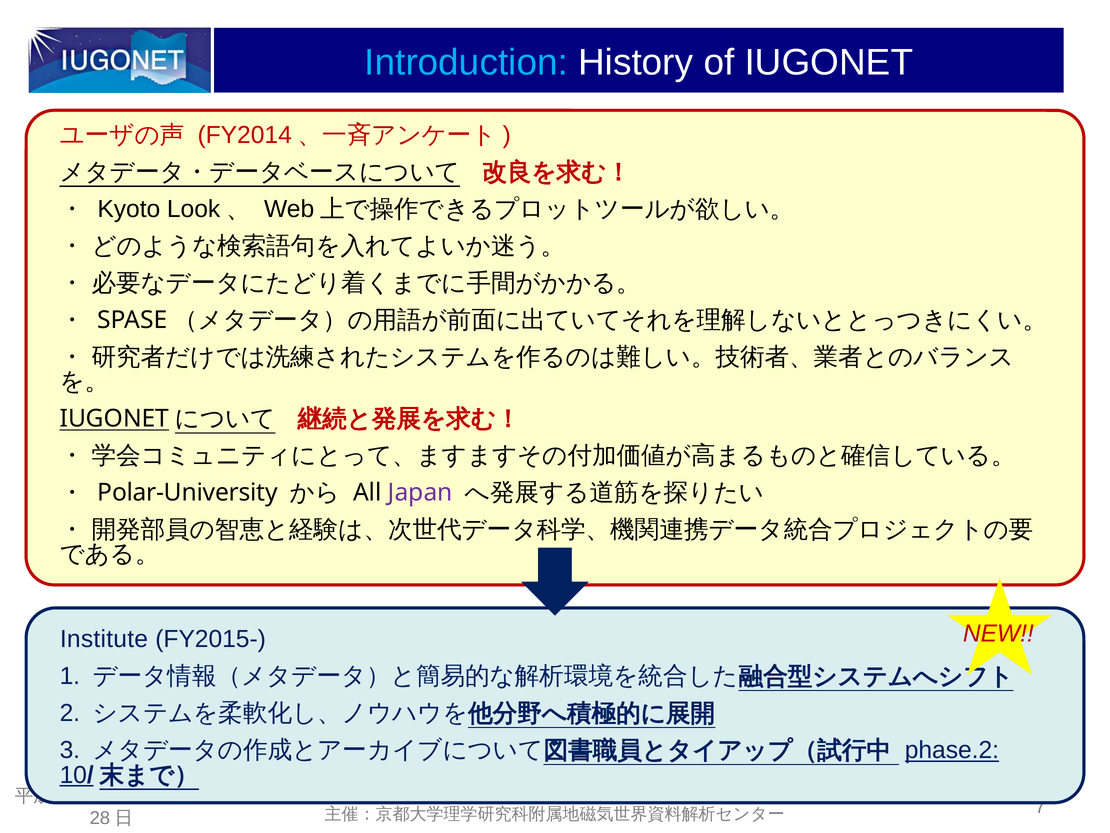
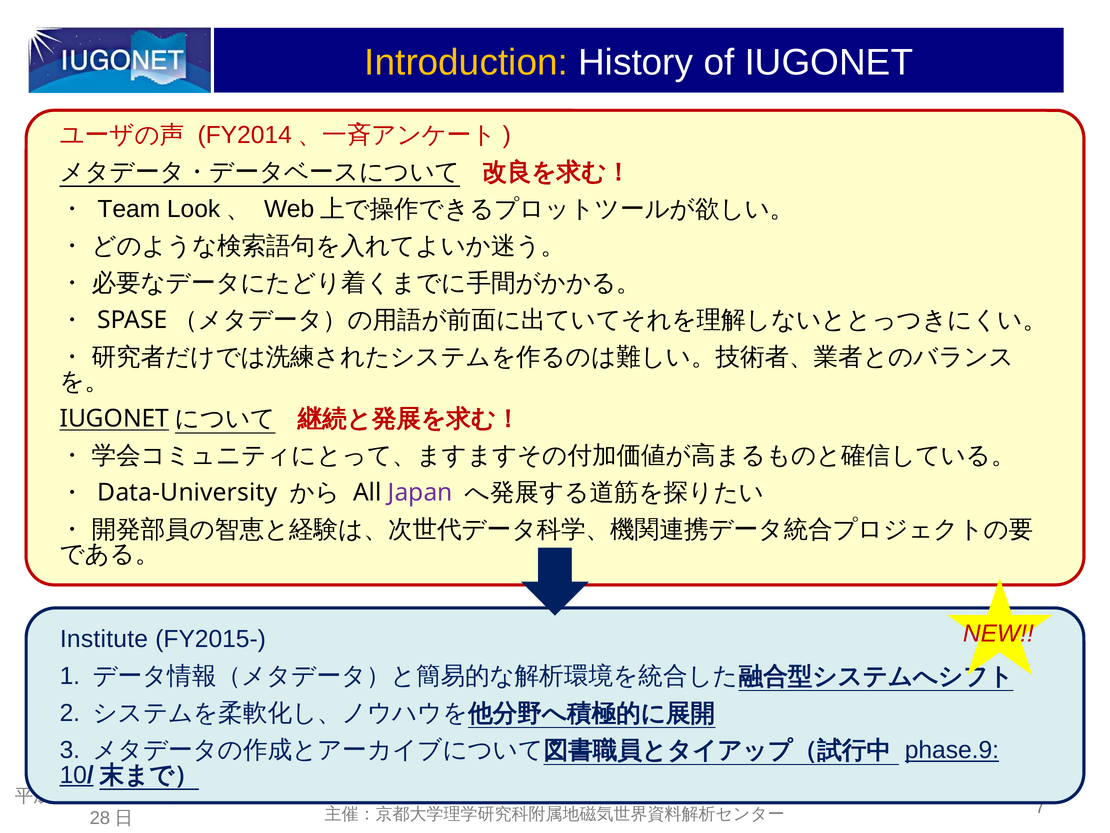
Introduction colour: light blue -> yellow (466, 63)
Kyoto: Kyoto -> Team (129, 209)
Polar-University: Polar-University -> Data-University (187, 492)
phase.2: phase.2 -> phase.9 (952, 750)
